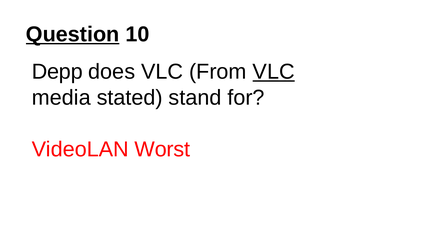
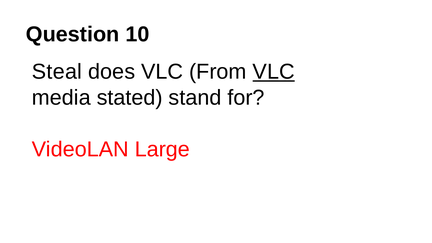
Question underline: present -> none (73, 34)
Depp: Depp -> Steal (57, 72)
Worst: Worst -> Large (162, 149)
